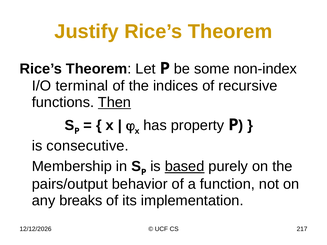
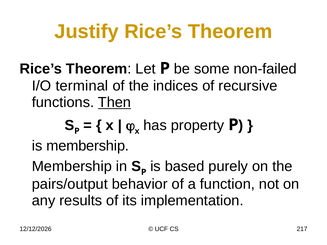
non-index: non-index -> non-failed (265, 69)
is consecutive: consecutive -> membership (88, 146)
based underline: present -> none (185, 167)
breaks: breaks -> results (81, 201)
